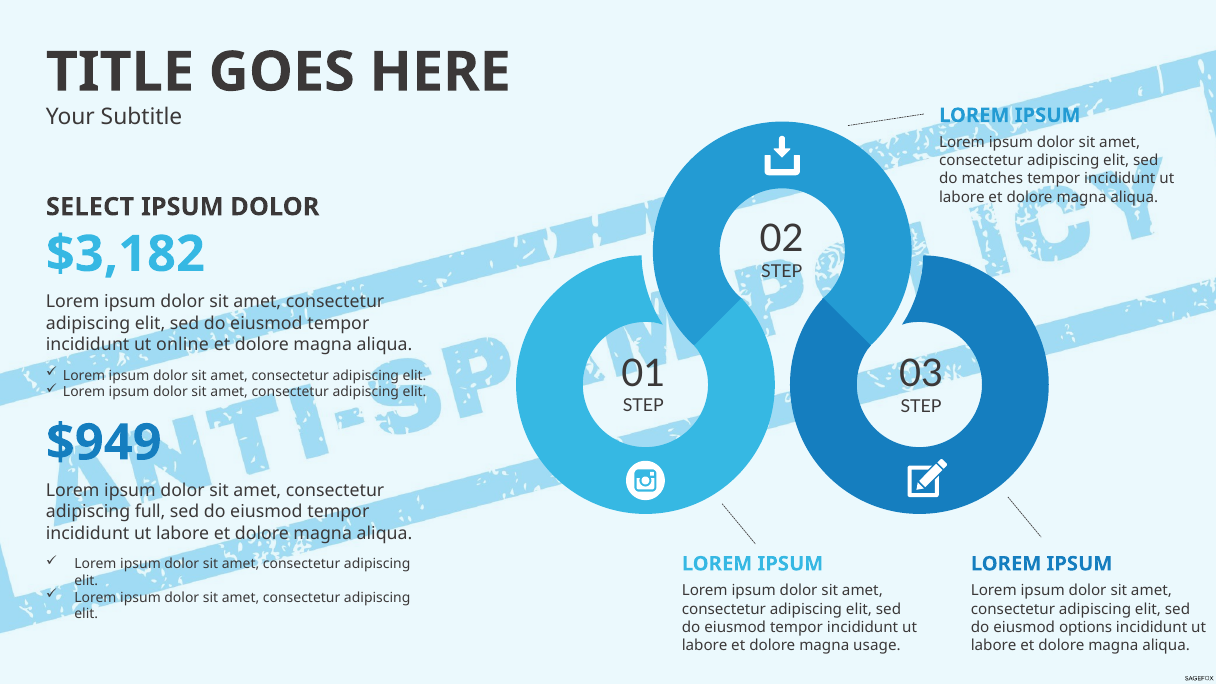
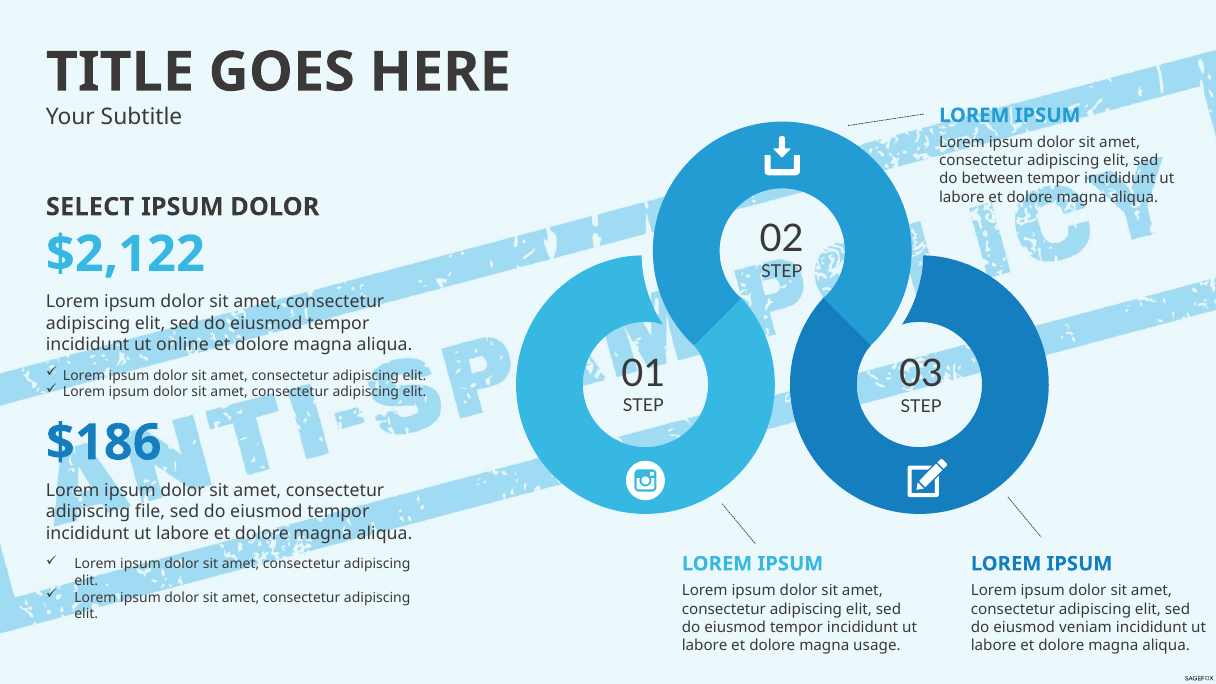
matches: matches -> between (992, 179)
$3,182: $3,182 -> $2,122 (125, 254)
$949: $949 -> $186 (104, 443)
full: full -> file (150, 512)
options: options -> veniam (1085, 627)
